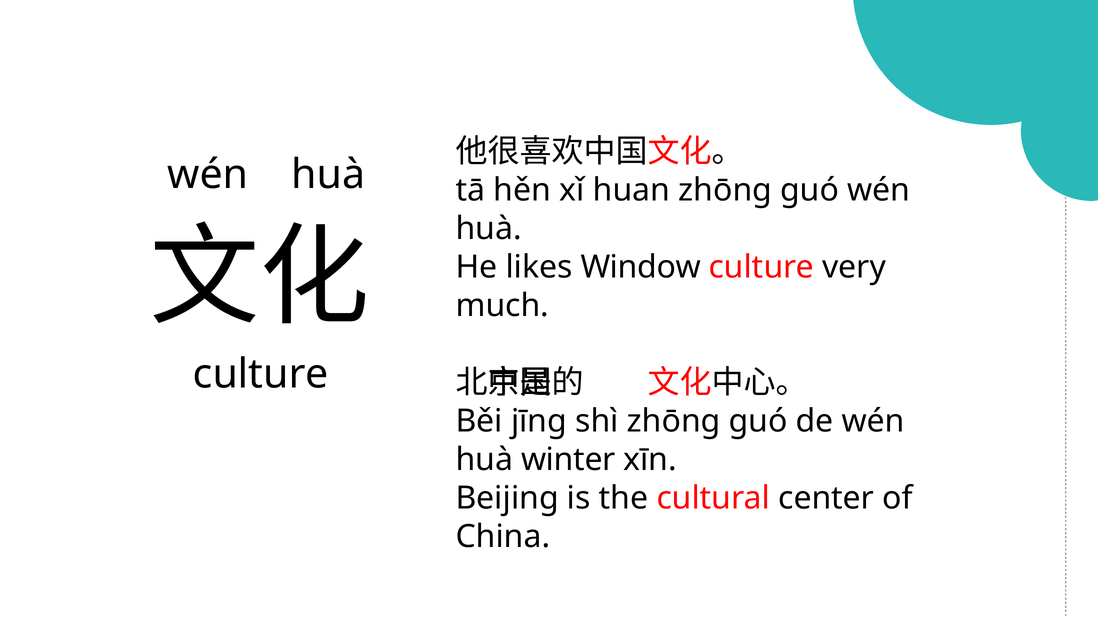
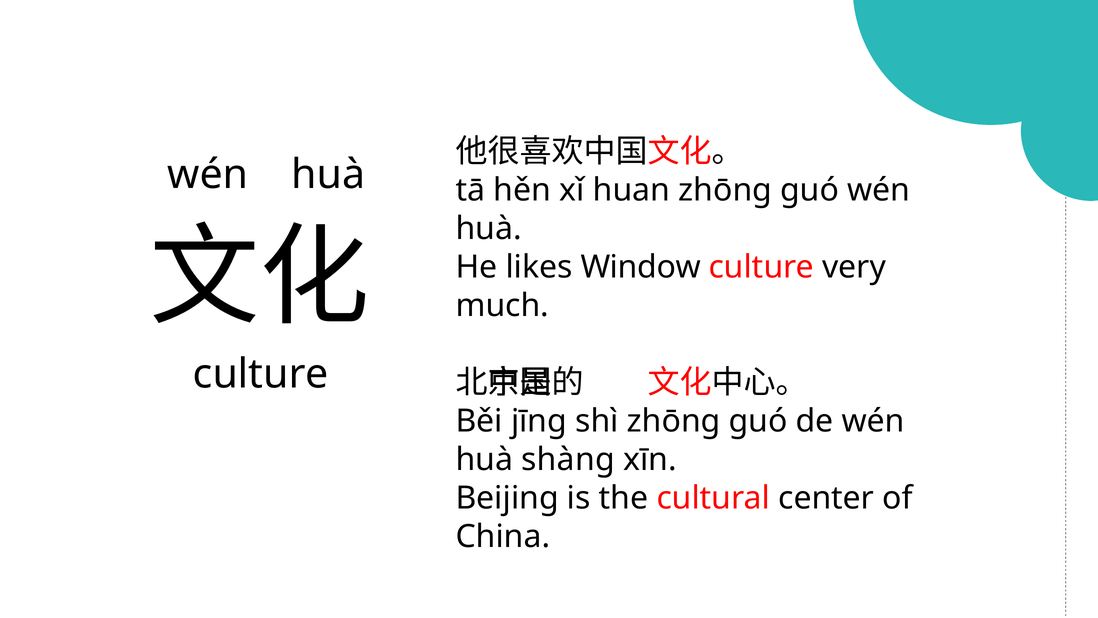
winter: winter -> shàng (568, 459)
